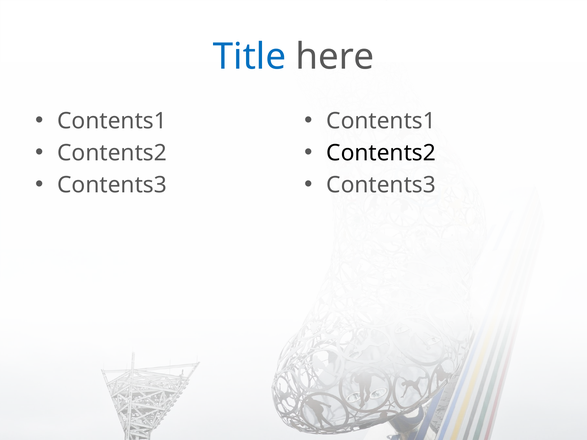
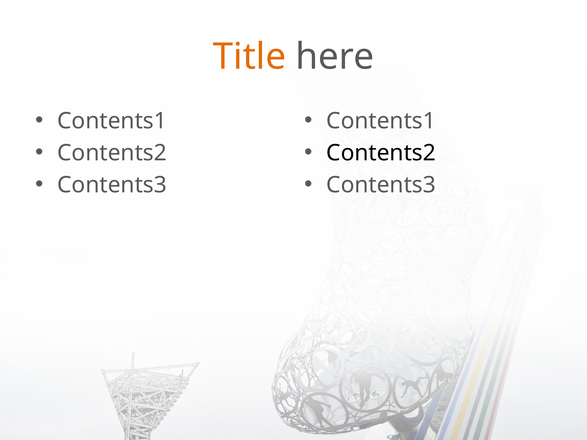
Title colour: blue -> orange (249, 57)
